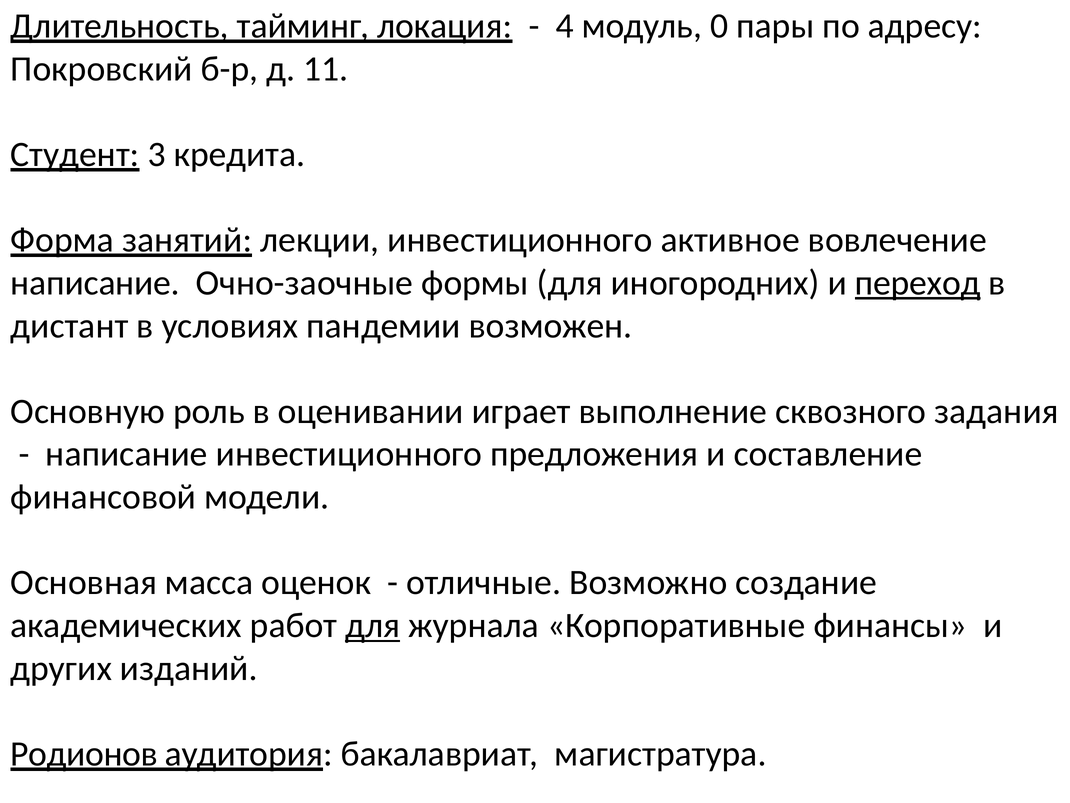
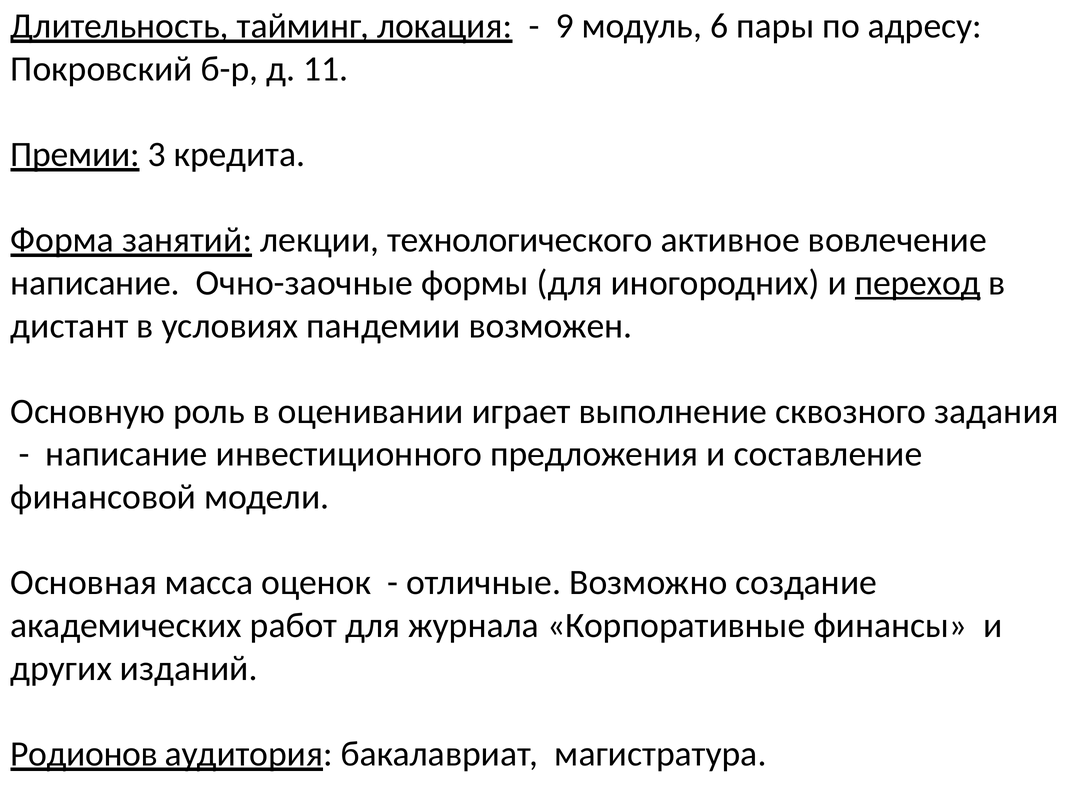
4: 4 -> 9 (565, 26)
0: 0 -> 6 (719, 26)
Студент: Студент -> Премии (75, 154)
лекции инвестиционного: инвестиционного -> технологического (520, 240)
для underline: present -> none (373, 625)
